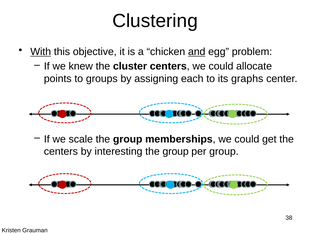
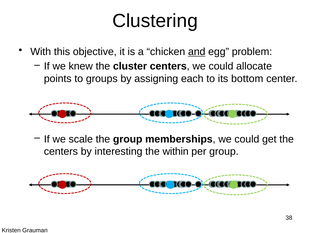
With underline: present -> none (41, 52)
graphs: graphs -> bottom (247, 79)
group: group -> within (176, 152)
